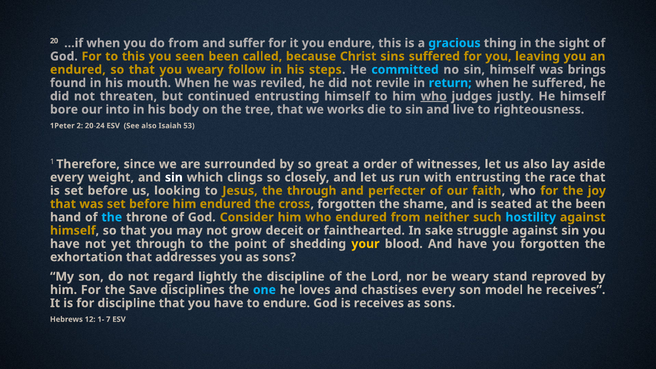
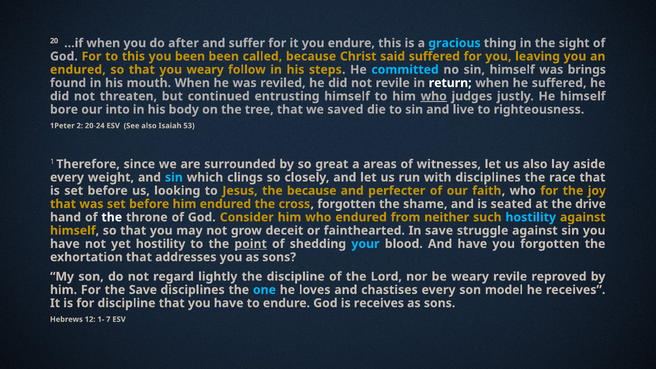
do from: from -> after (184, 43)
you seen: seen -> been (190, 56)
sins: sins -> said (393, 56)
return colour: light blue -> white (450, 83)
works: works -> saved (345, 110)
order: order -> areas (380, 164)
sin colour: white -> light blue (174, 177)
with entrusting: entrusting -> disciplines (488, 177)
the through: through -> because (312, 191)
the been: been -> drive (591, 204)
the colour: light blue -> white (112, 217)
In sake: sake -> save (439, 231)
yet through: through -> hostility (161, 244)
point underline: none -> present (251, 244)
your colour: yellow -> light blue (365, 244)
weary stand: stand -> revile (510, 277)
